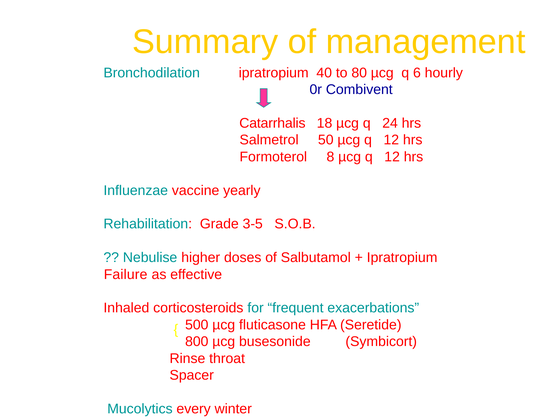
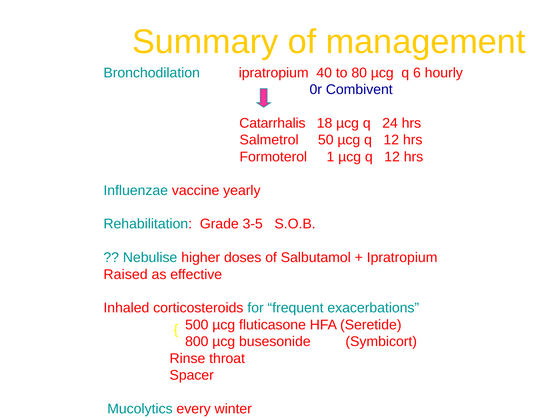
8: 8 -> 1 (330, 157)
Failure: Failure -> Raised (126, 274)
